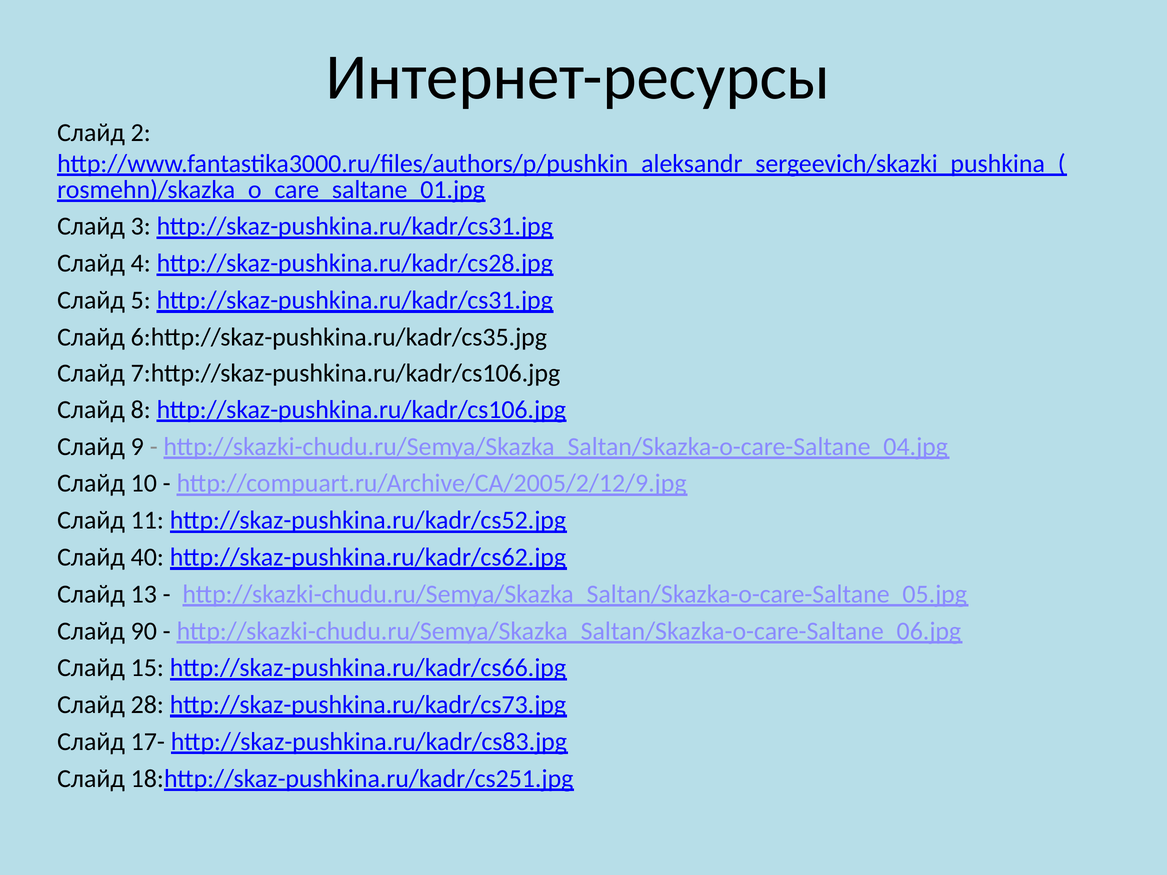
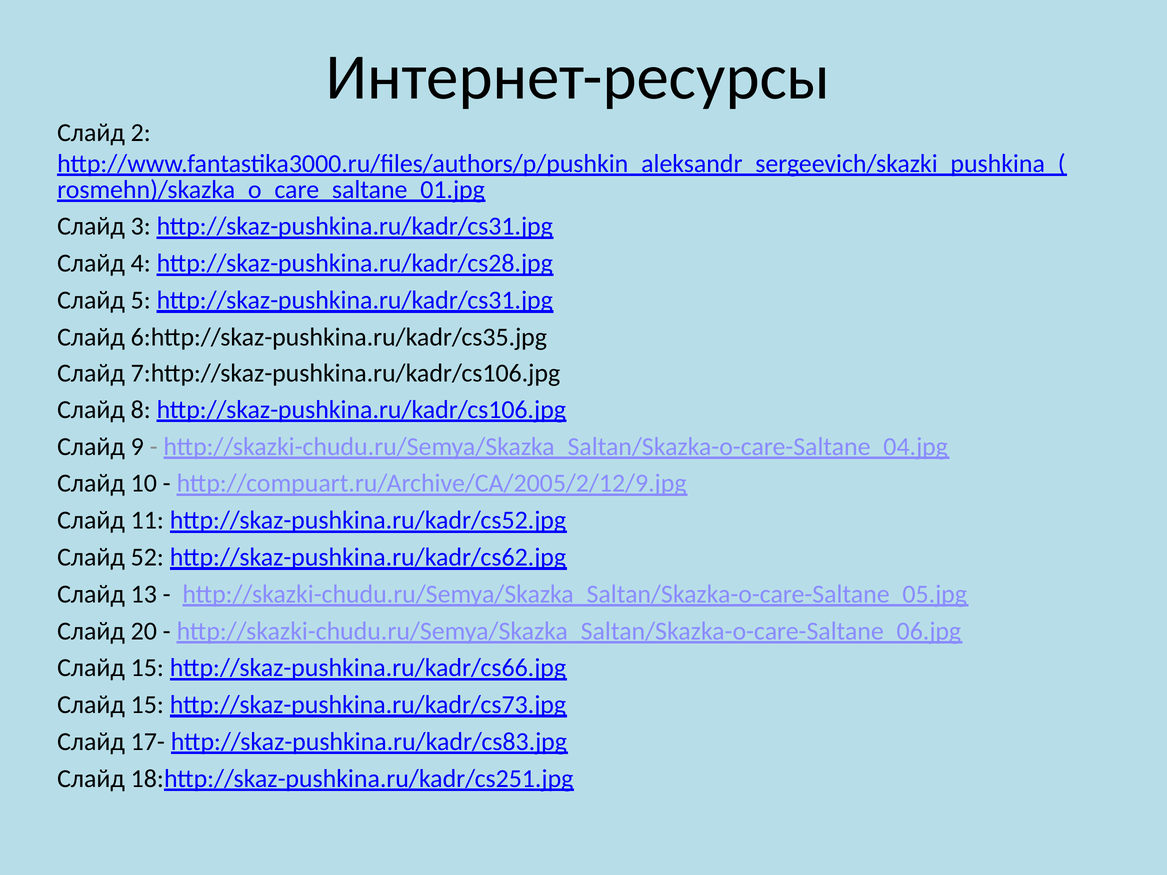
40: 40 -> 52 (147, 557)
90: 90 -> 20 (144, 631)
28: 28 -> 15 (147, 705)
